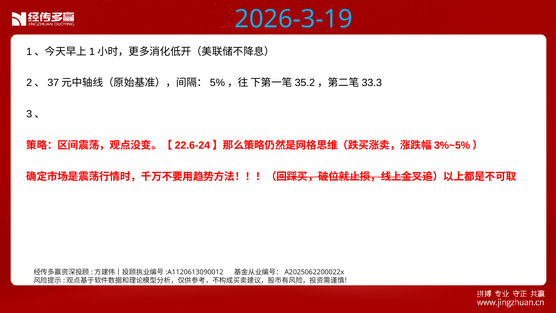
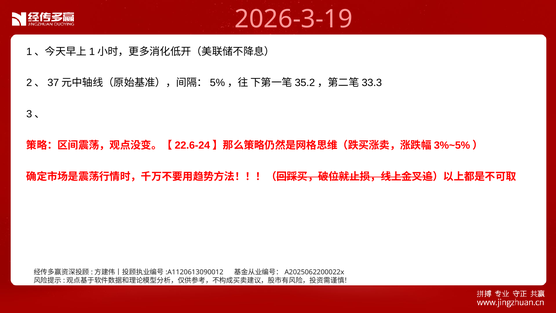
2026-3-19 colour: light blue -> pink (294, 19)
